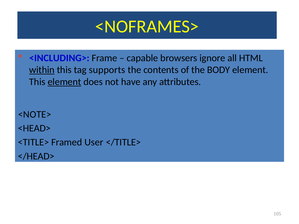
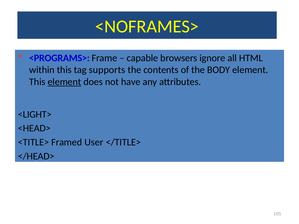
<INCLUDING>: <INCLUDING> -> <PROGRAMS> (59, 58)
within underline: present -> none (42, 70)
<NOTE>: <NOTE> -> <LIGHT> (35, 114)
